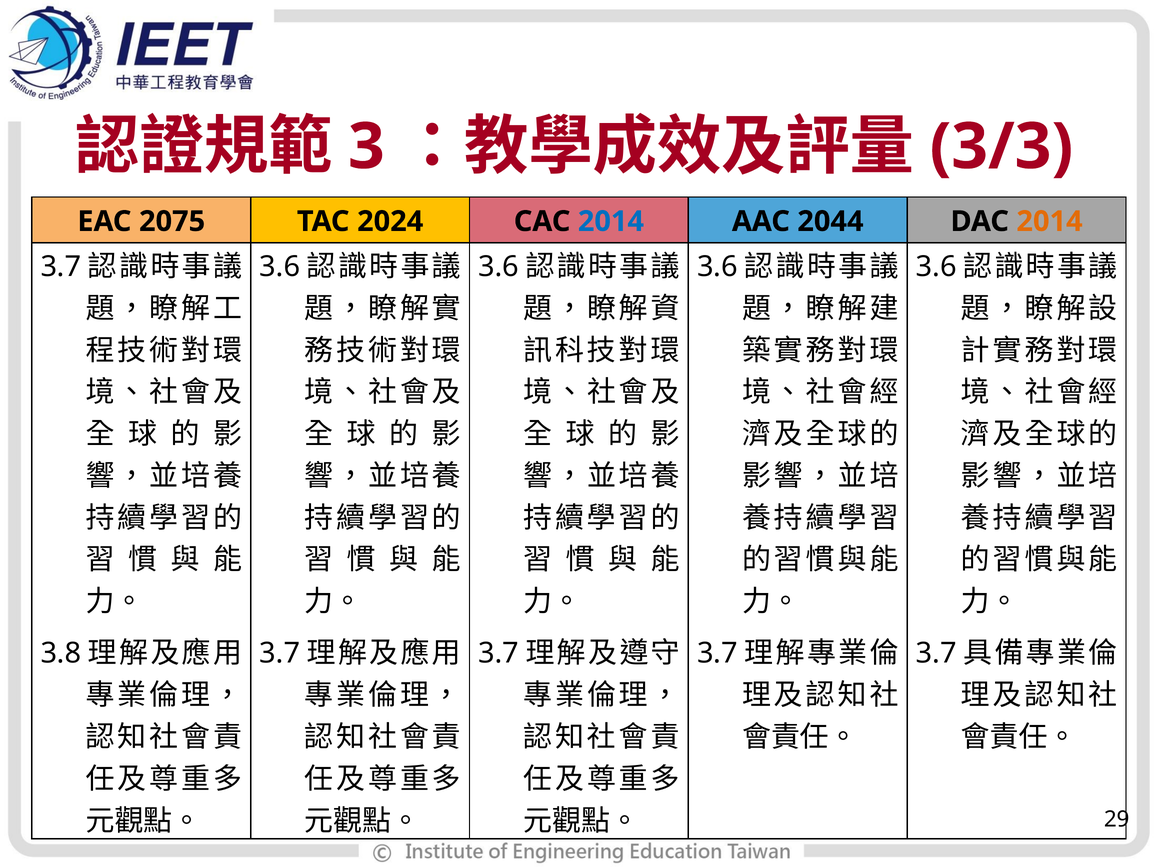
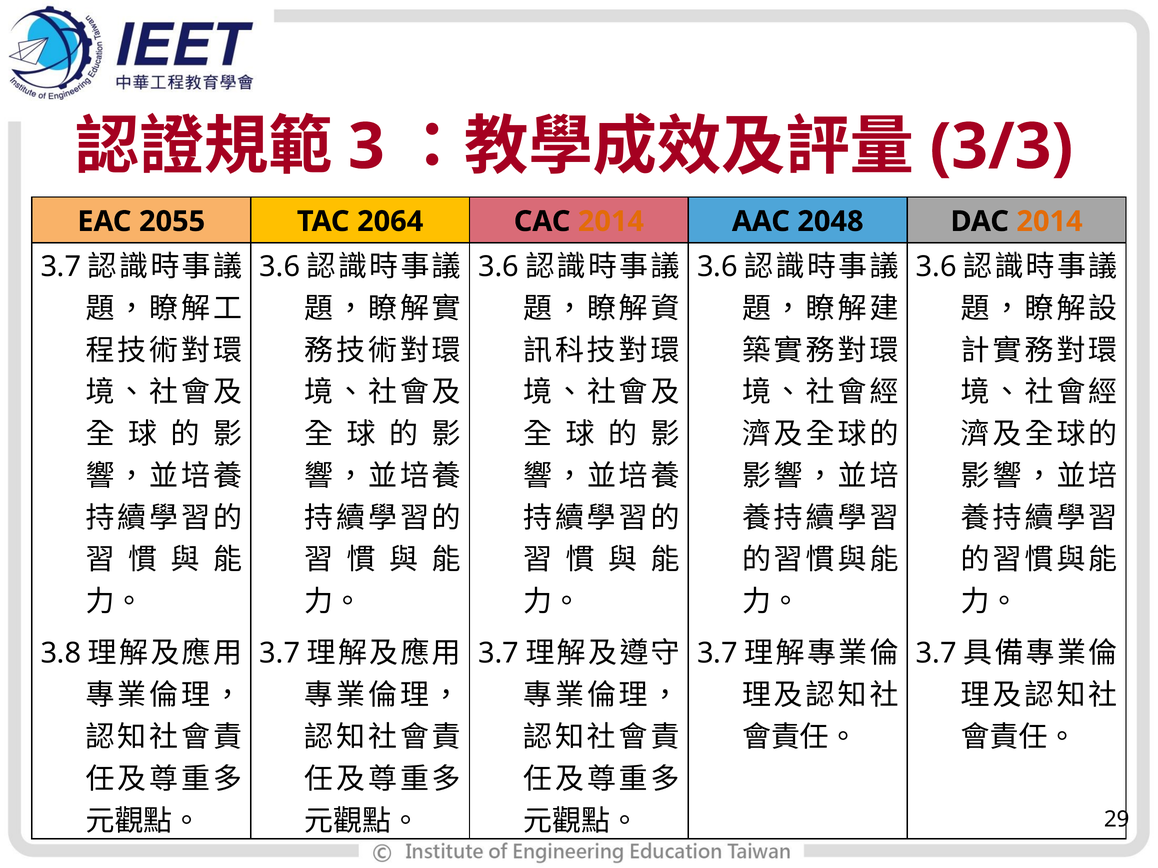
2075: 2075 -> 2055 (172, 222)
2024: 2024 -> 2064 (390, 222)
2014 colour: blue -> orange (611, 222)
2044: 2044 -> 2048 (830, 222)
